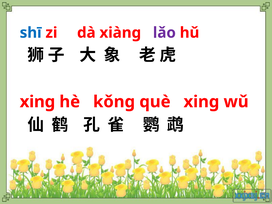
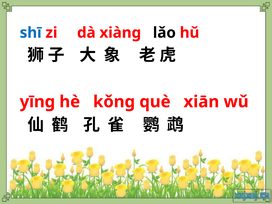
lǎo colour: purple -> black (164, 33)
xinɡ: xinɡ -> yīnɡ (37, 102)
què xinɡ: xinɡ -> xiān (201, 102)
